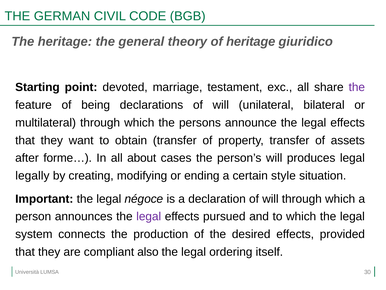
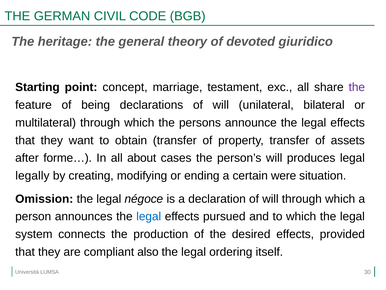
of heritage: heritage -> devoted (251, 42)
devoted: devoted -> concept (125, 87)
style: style -> were (284, 175)
Important: Important -> Omission (44, 199)
legal colour: purple -> blue (149, 216)
